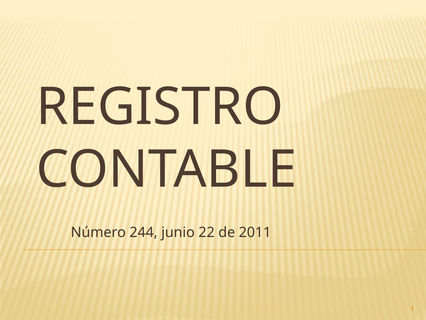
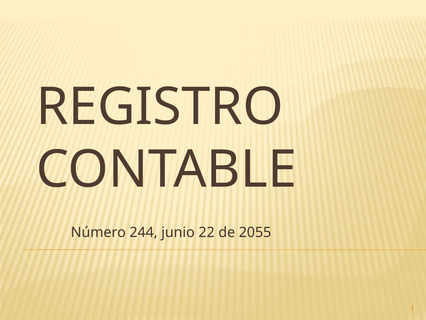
2011: 2011 -> 2055 (255, 232)
